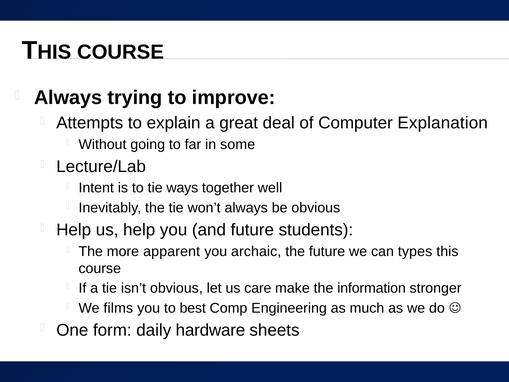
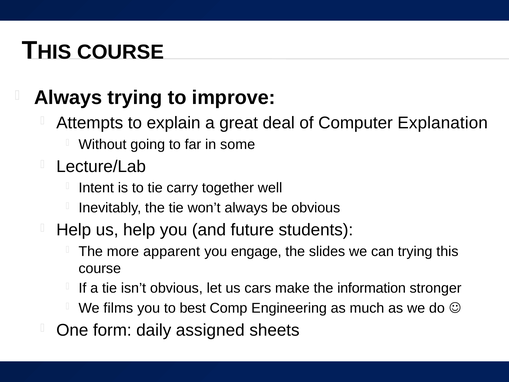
ways: ways -> carry (182, 188)
archaic: archaic -> engage (256, 251)
the future: future -> slides (327, 251)
can types: types -> trying (415, 251)
care: care -> cars (258, 288)
hardware: hardware -> assigned (210, 330)
